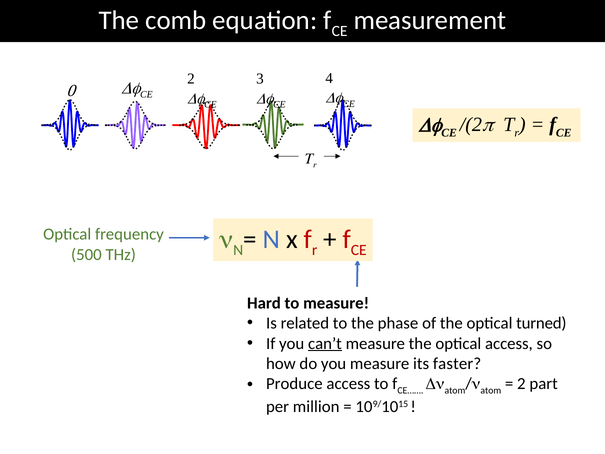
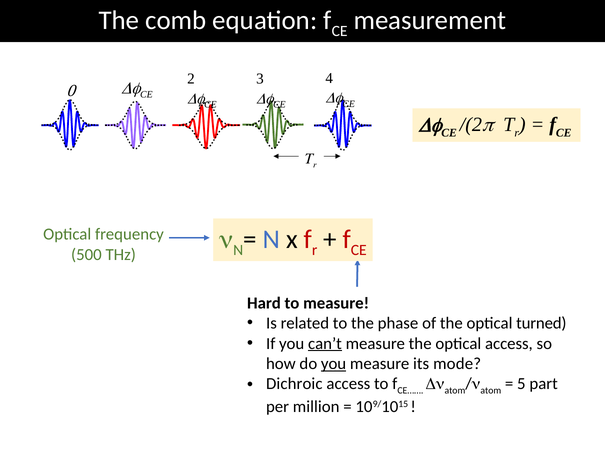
you underline: none -> present (334, 363)
faster: faster -> mode (457, 363)
Produce: Produce -> Dichroic (294, 384)
2: 2 -> 5 (521, 384)
